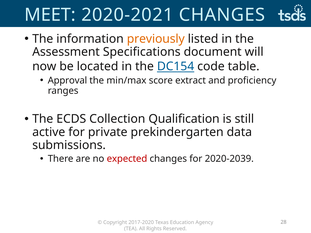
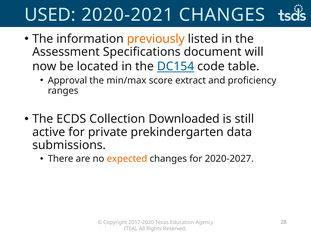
MEET: MEET -> USED (50, 15)
Qualification: Qualification -> Downloaded (184, 119)
expected colour: red -> orange (127, 159)
2020-2039: 2020-2039 -> 2020-2027 (229, 159)
